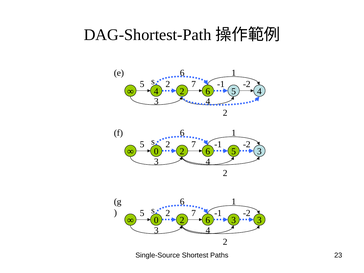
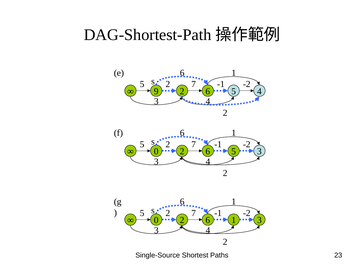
4: 4 -> 9 (156, 91)
0 3: 3 -> 1 (234, 220)
